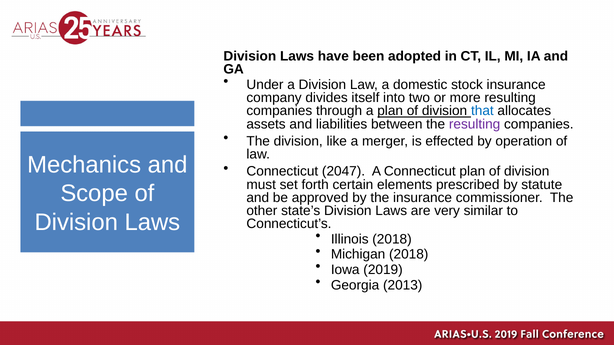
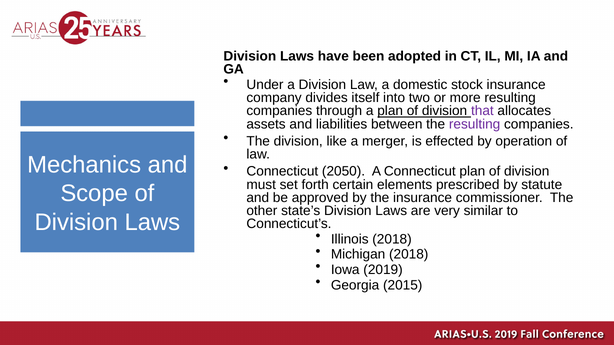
that colour: blue -> purple (482, 111)
2047: 2047 -> 2050 (344, 172)
2013: 2013 -> 2015 (403, 285)
